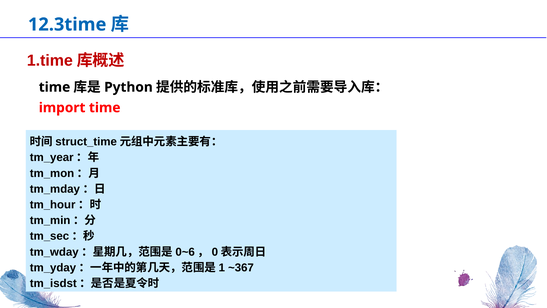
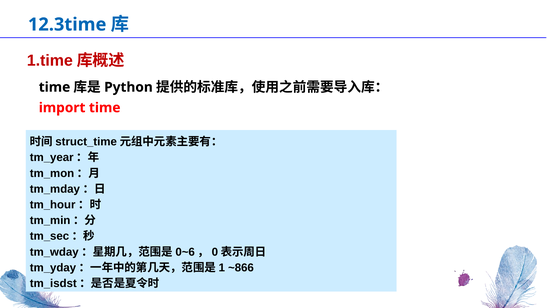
~367: ~367 -> ~866 (241, 267)
